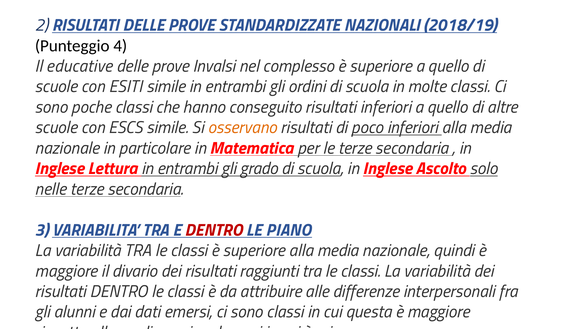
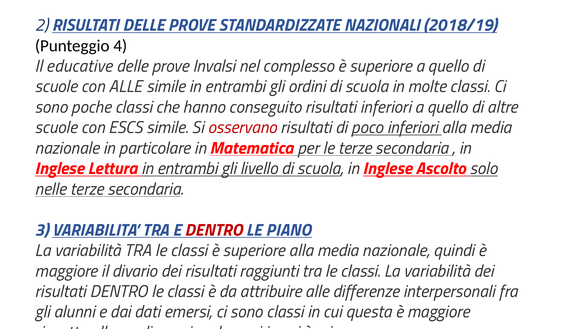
con ESITI: ESITI -> ALLE (126, 87)
osservano colour: orange -> red (242, 127)
grado: grado -> livello (259, 168)
